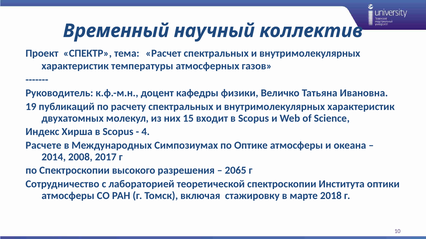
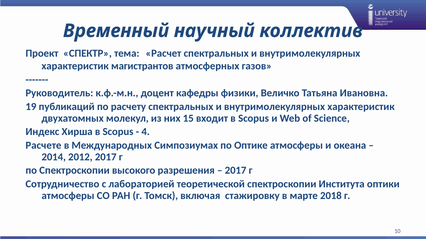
температуры: температуры -> магистрантов (142, 66)
2008: 2008 -> 2012 (80, 157)
2065: 2065 -> 2017 (236, 171)
